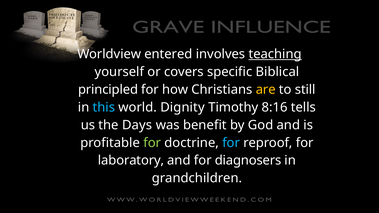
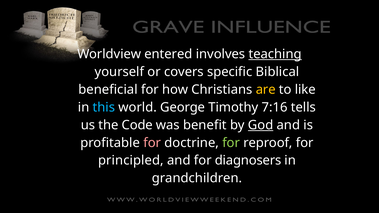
principled: principled -> beneficial (108, 90)
still: still -> like (305, 90)
Dignity: Dignity -> George (183, 107)
8:16: 8:16 -> 7:16 (275, 107)
Days: Days -> Code (137, 125)
God underline: none -> present (261, 125)
for colour: light green -> pink (152, 143)
for colour: light blue -> light green (231, 143)
laboratory: laboratory -> principled (131, 161)
